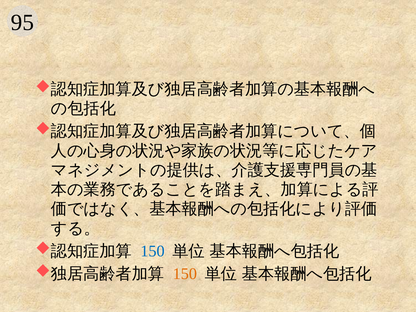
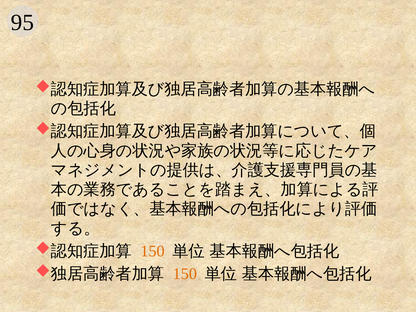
150 colour: blue -> orange (153, 251)
